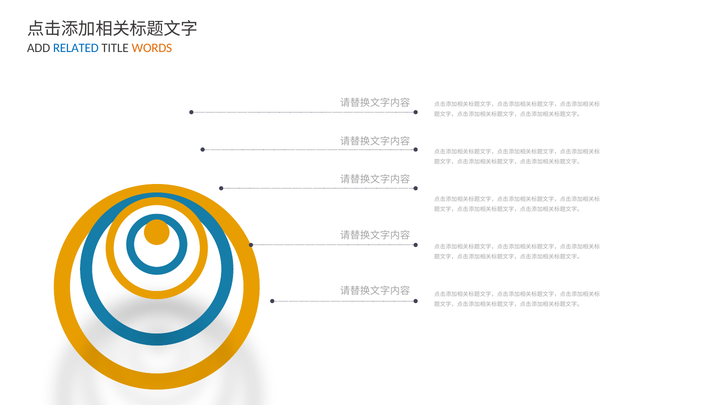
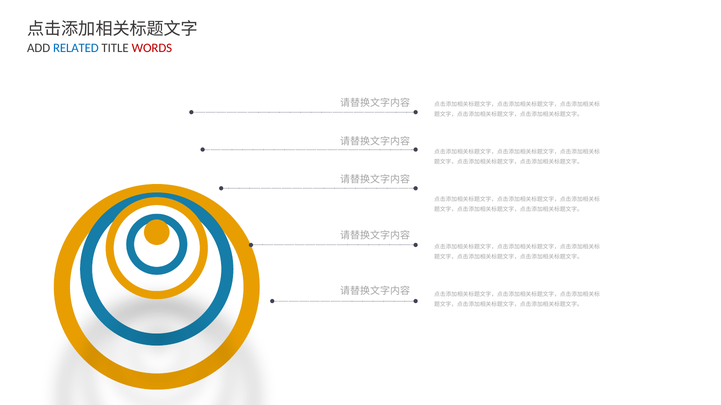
WORDS colour: orange -> red (152, 48)
